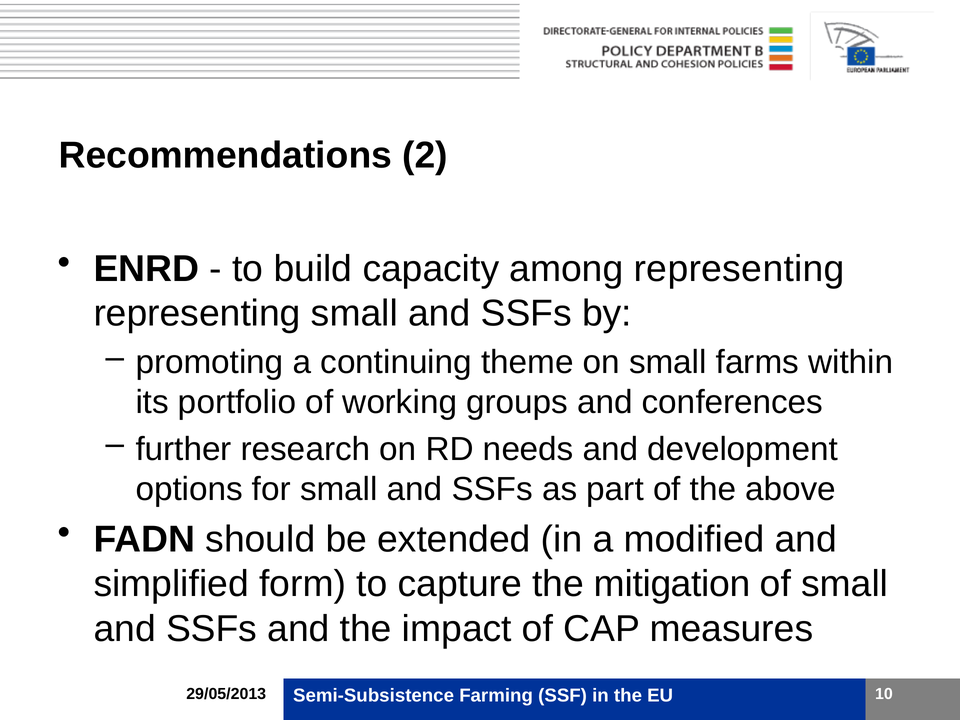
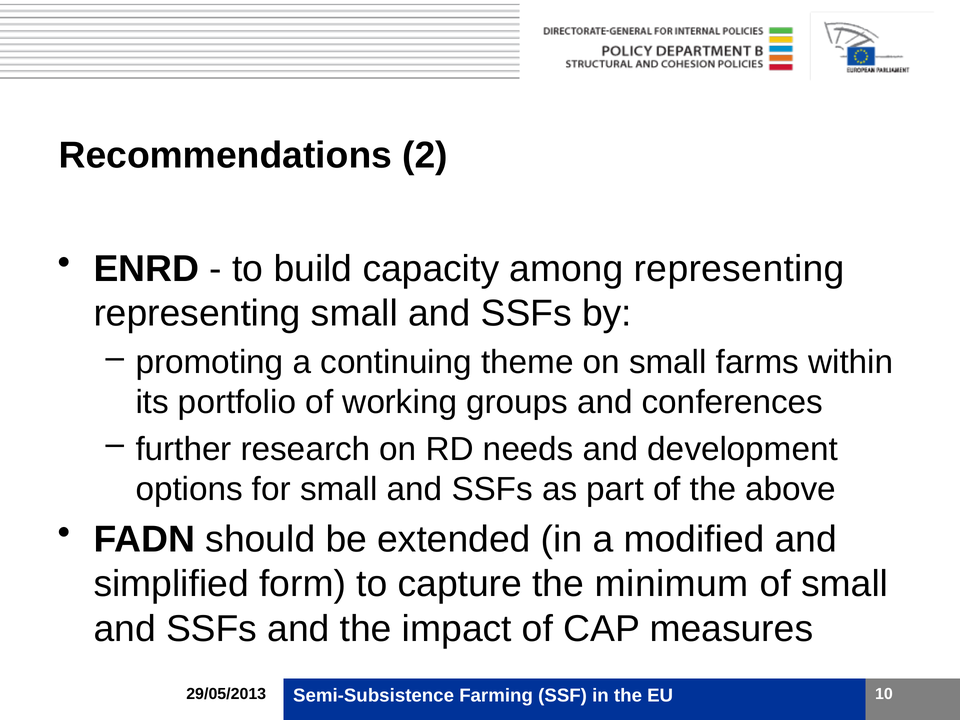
mitigation: mitigation -> minimum (672, 584)
